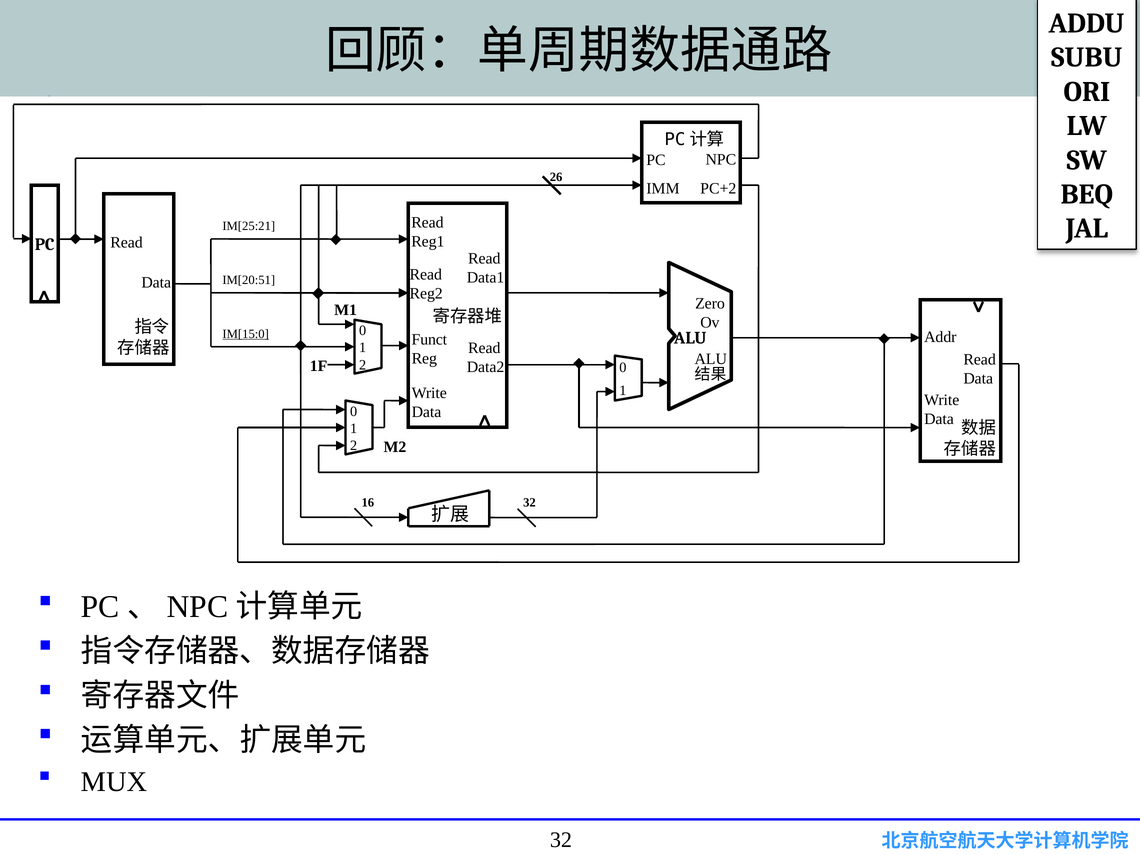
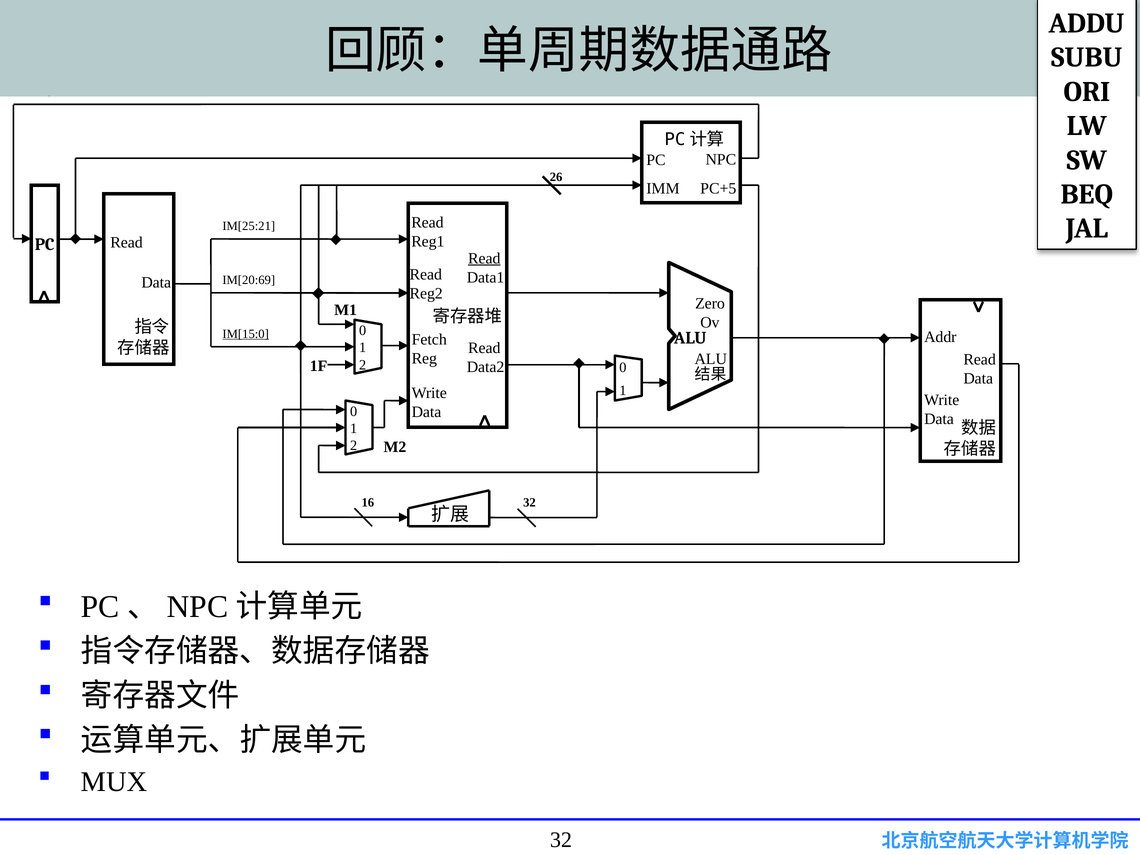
PC+2: PC+2 -> PC+5 (718, 188)
Read underline: none -> present (484, 258)
IM[20:51: IM[20:51 -> IM[20:69 (249, 280)
Funct: Funct -> Fetch (429, 339)
